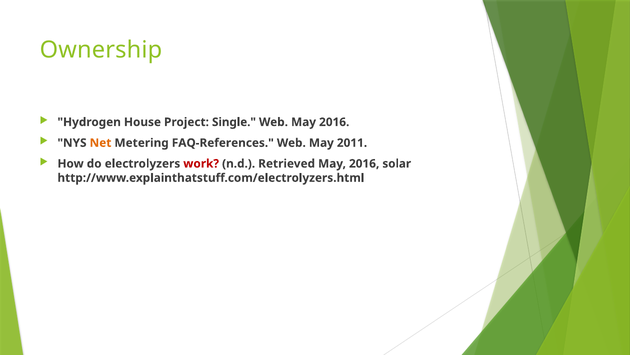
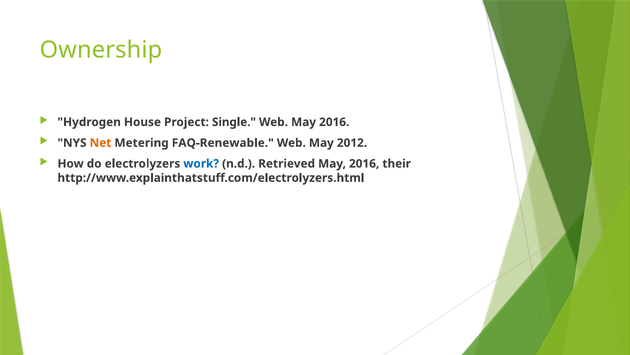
FAQ-References: FAQ-References -> FAQ-Renewable (223, 143)
2011: 2011 -> 2012 (352, 143)
work colour: red -> blue (201, 163)
solar: solar -> their (397, 163)
